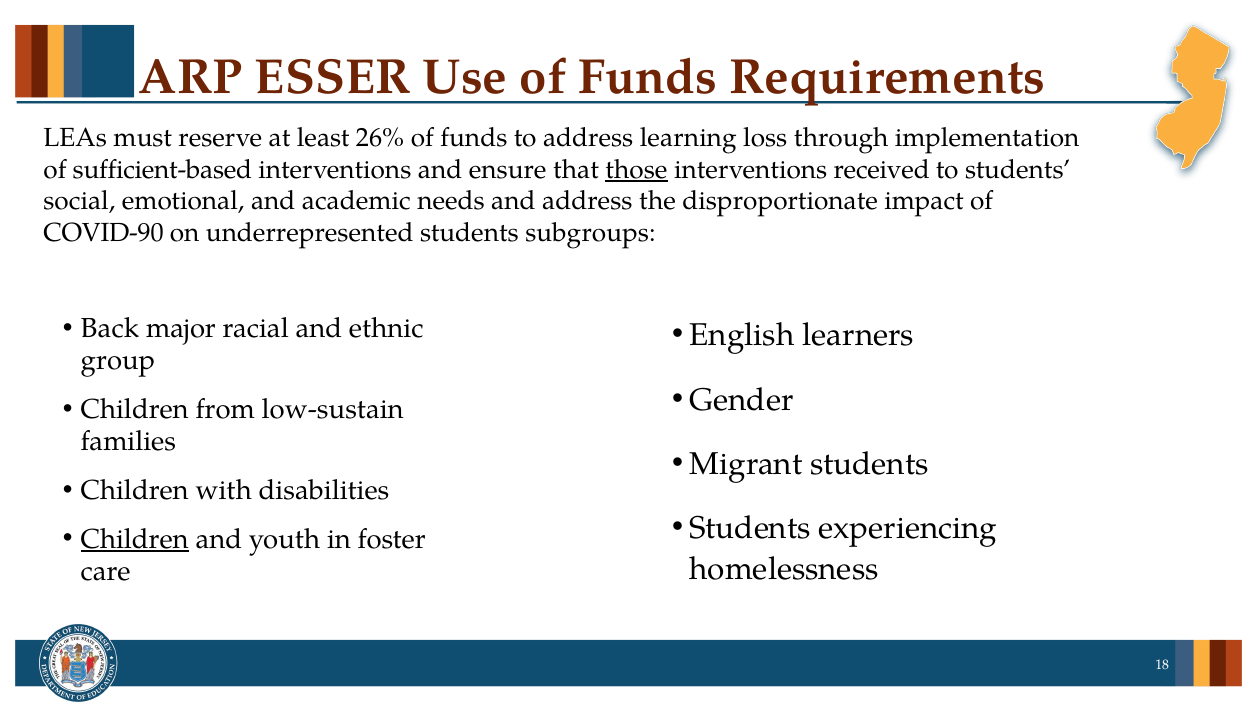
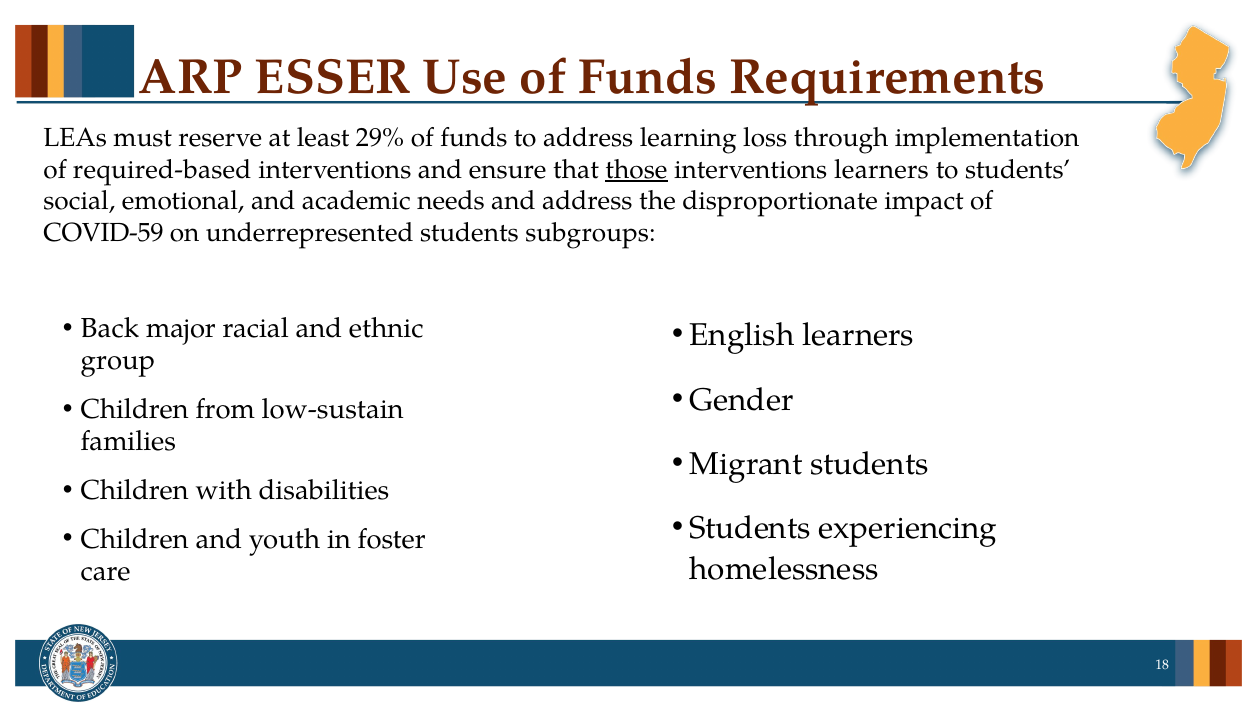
26%: 26% -> 29% (380, 138)
sufficient-based: sufficient-based -> required-based (162, 170)
interventions received: received -> learners (881, 170)
COVID-90: COVID-90 -> COVID-59 (103, 233)
Children underline: present -> none (135, 539)
